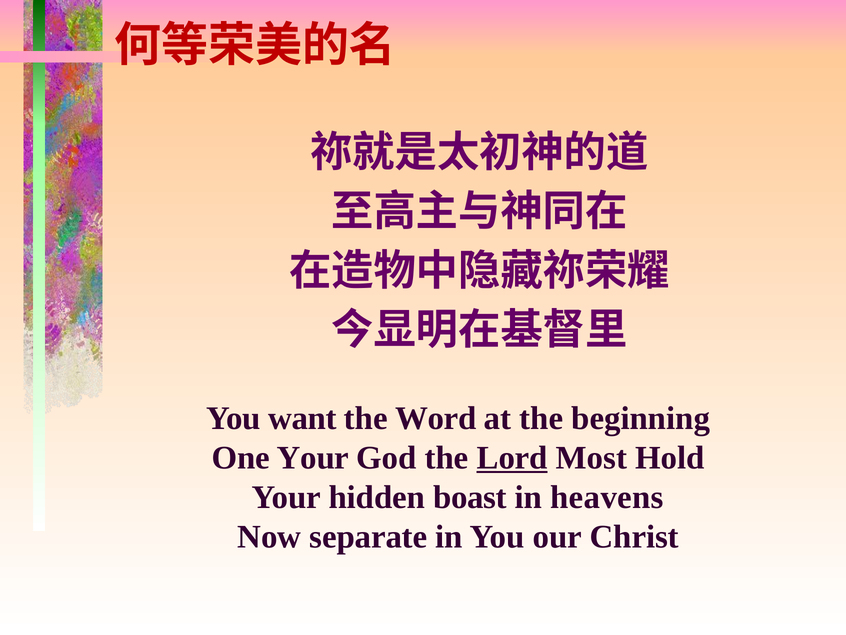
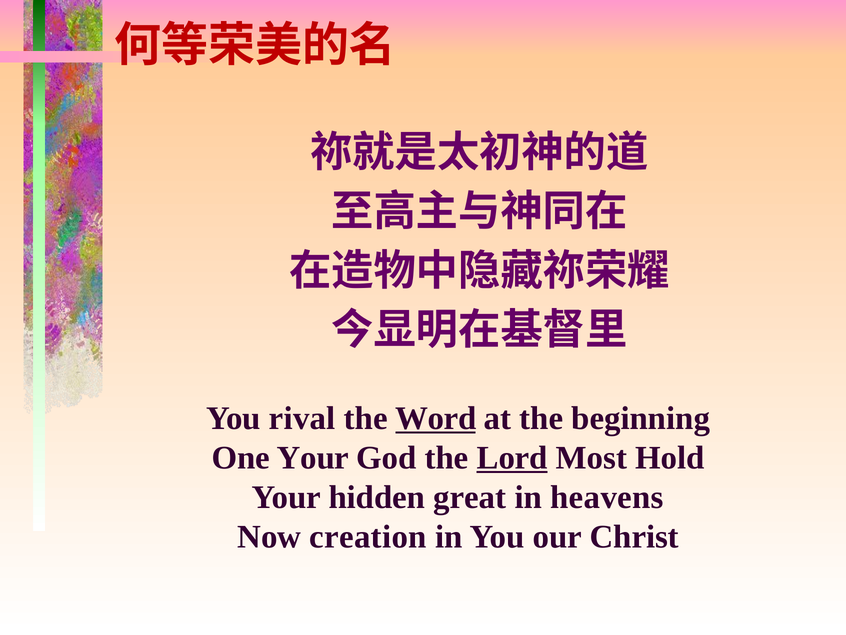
want: want -> rival (302, 418)
Word underline: none -> present (436, 418)
boast: boast -> great (470, 497)
separate: separate -> creation (368, 536)
